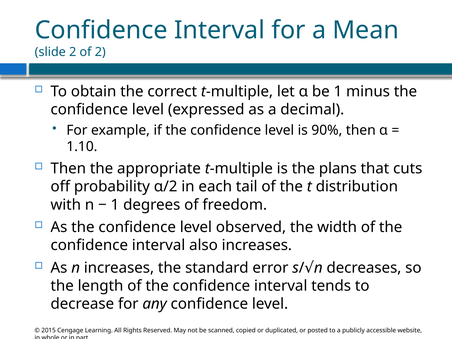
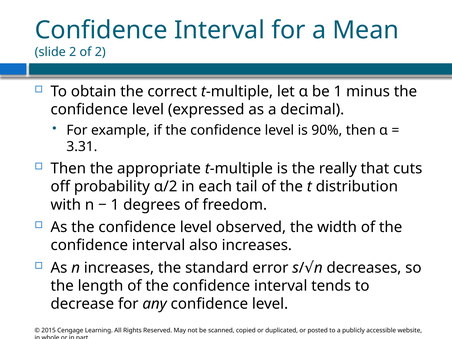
1.10: 1.10 -> 3.31 (82, 147)
plans: plans -> really (338, 169)
